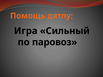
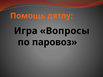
Сильный: Сильный -> Вопросы (65, 31)
